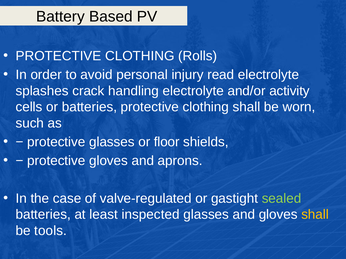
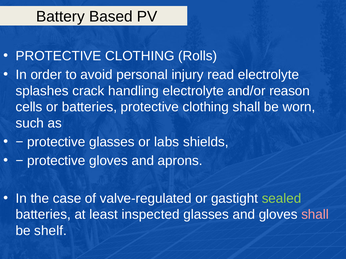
activity: activity -> reason (290, 91)
floor: floor -> labs (167, 142)
shall colour: yellow -> pink (315, 215)
tools: tools -> shelf (51, 231)
